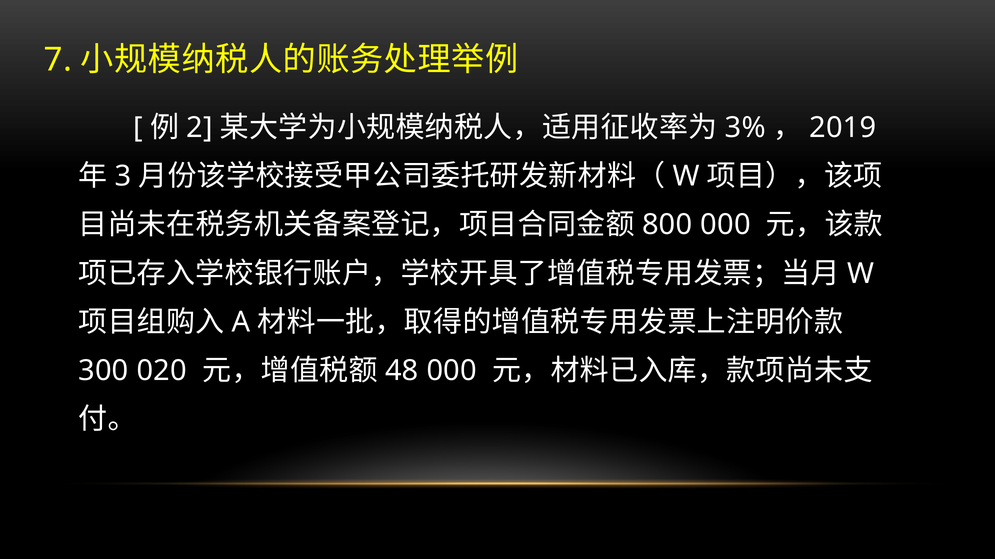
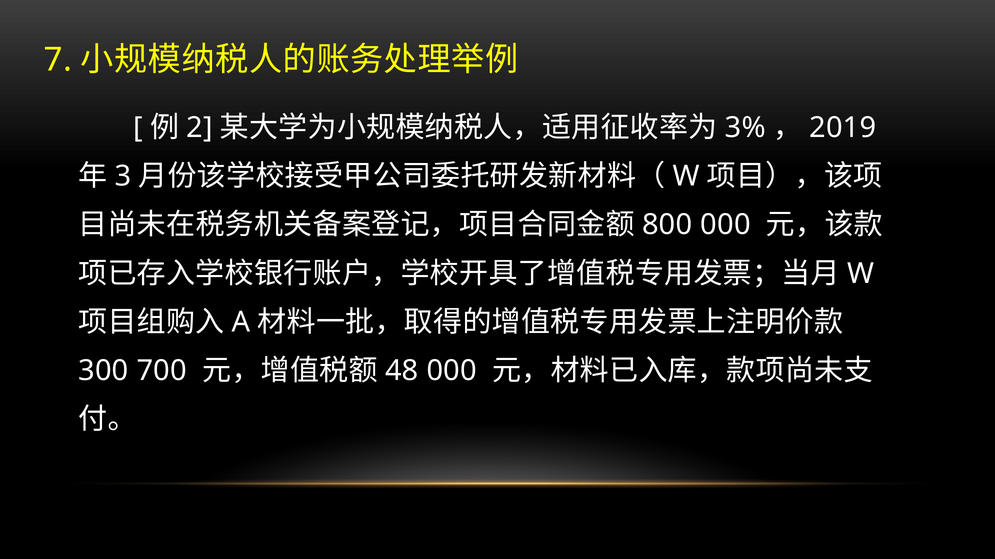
020: 020 -> 700 (162, 371)
